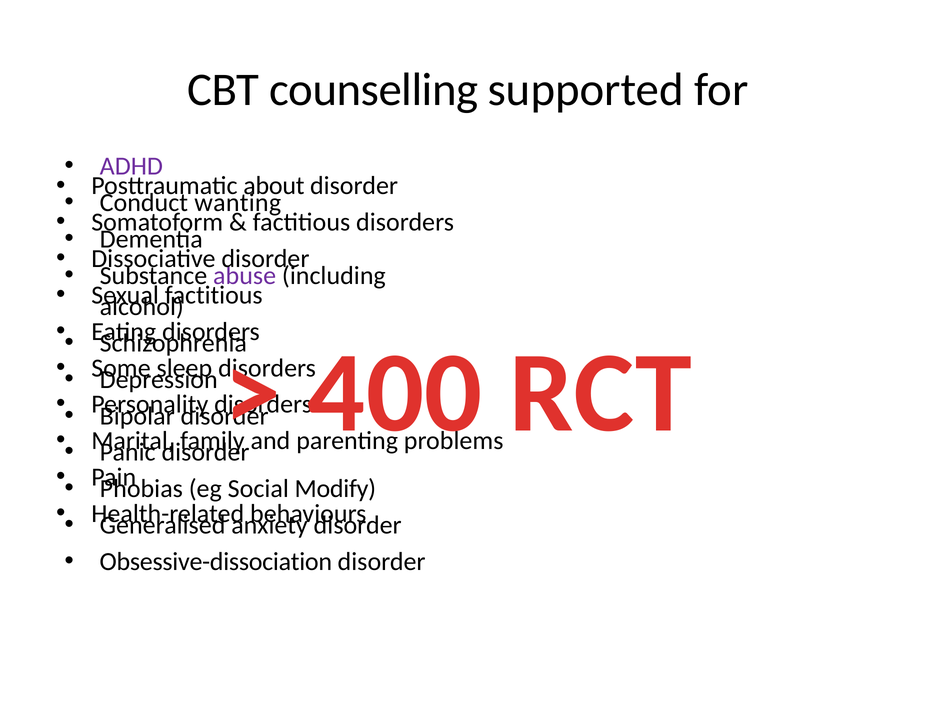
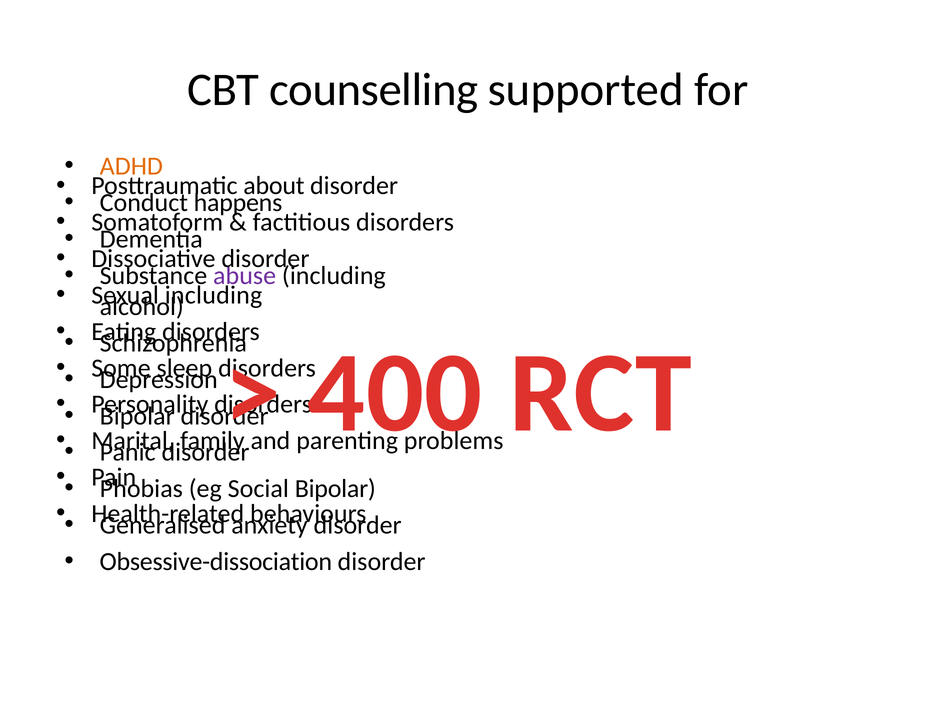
ADHD colour: purple -> orange (131, 166)
wanting: wanting -> happens (238, 203)
factitious: factitious -> including (214, 295)
Social Modify: Modify -> Bipolar (335, 489)
